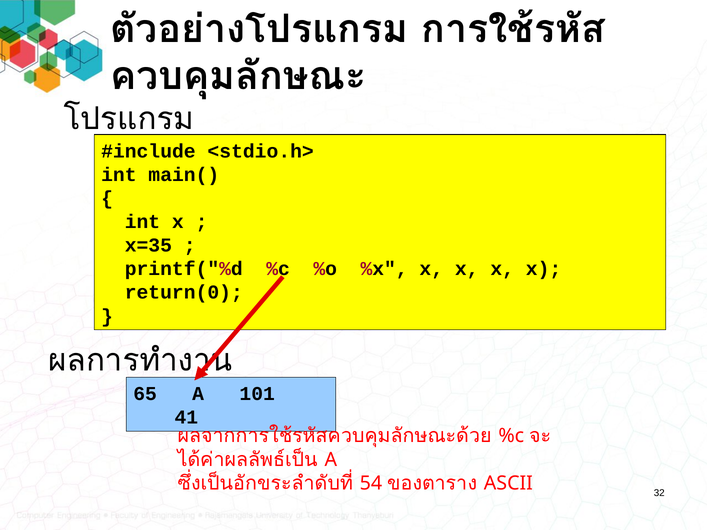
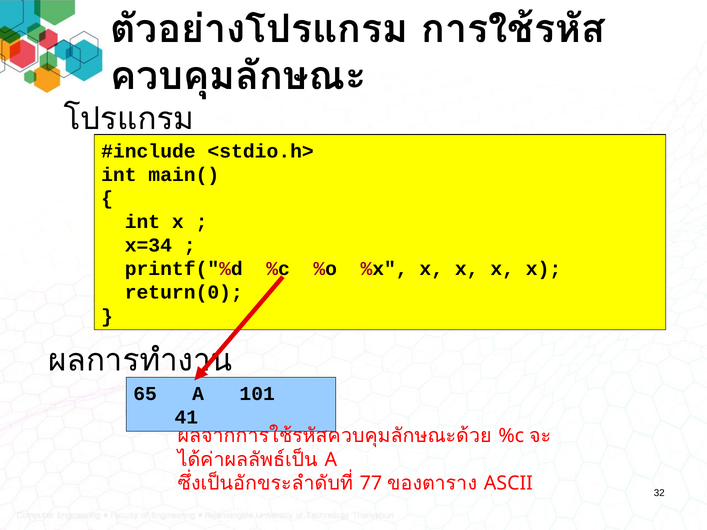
x=35: x=35 -> x=34 (148, 245)
54: 54 -> 77 (371, 483)
